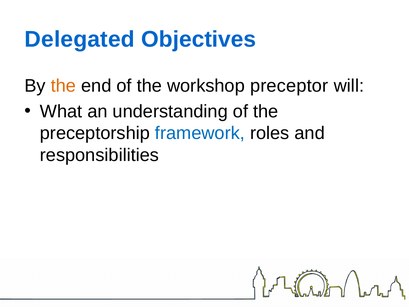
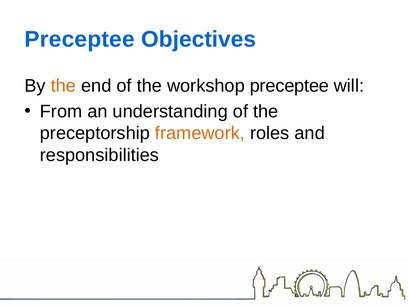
Delegated: Delegated -> Preceptee (80, 39)
workshop preceptor: preceptor -> preceptee (289, 86)
What: What -> From (61, 111)
framework colour: blue -> orange (200, 133)
